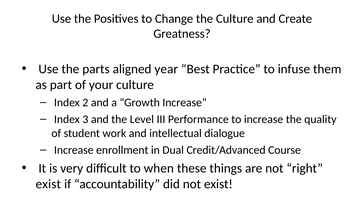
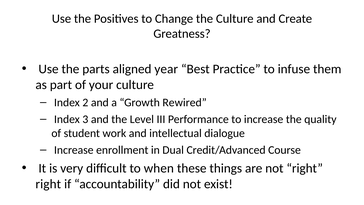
Growth Increase: Increase -> Rewired (185, 102)
exist: exist -> right (48, 184)
